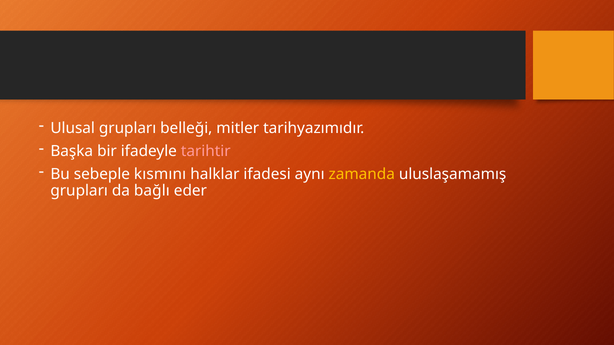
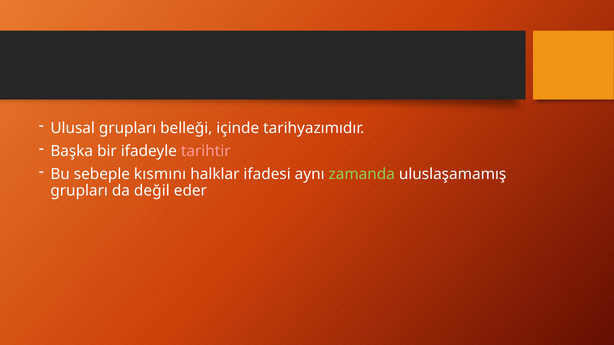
mitler: mitler -> içinde (238, 128)
zamanda colour: yellow -> light green (362, 174)
bağlı: bağlı -> değil (152, 191)
